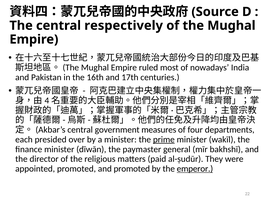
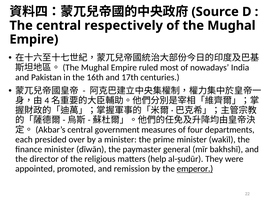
prime underline: present -> none (164, 140)
paid: paid -> help (157, 159)
and promoted: promoted -> remission (132, 169)
